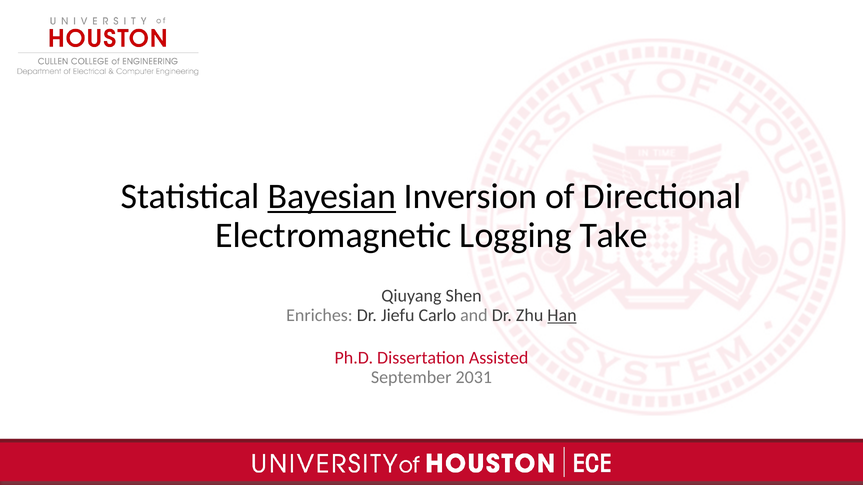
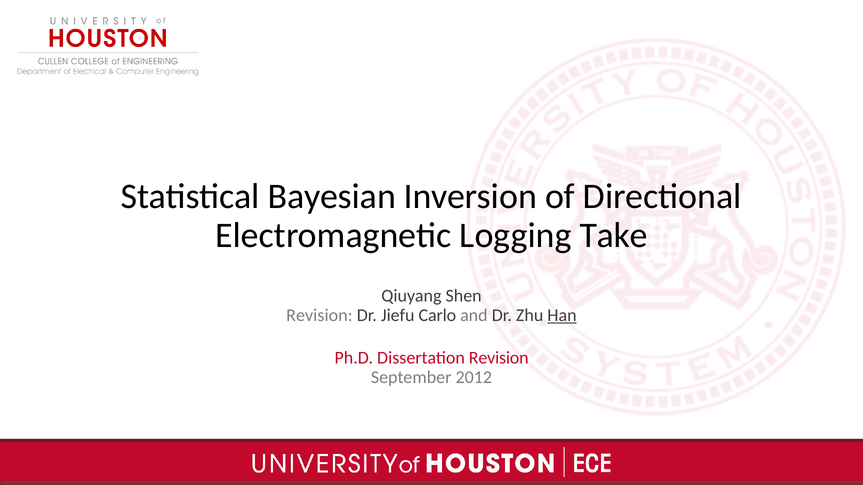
Bayesian underline: present -> none (332, 197)
Enriches: Enriches -> Revision (319, 316)
Dissertation Assisted: Assisted -> Revision (499, 358)
2031: 2031 -> 2012 (474, 378)
